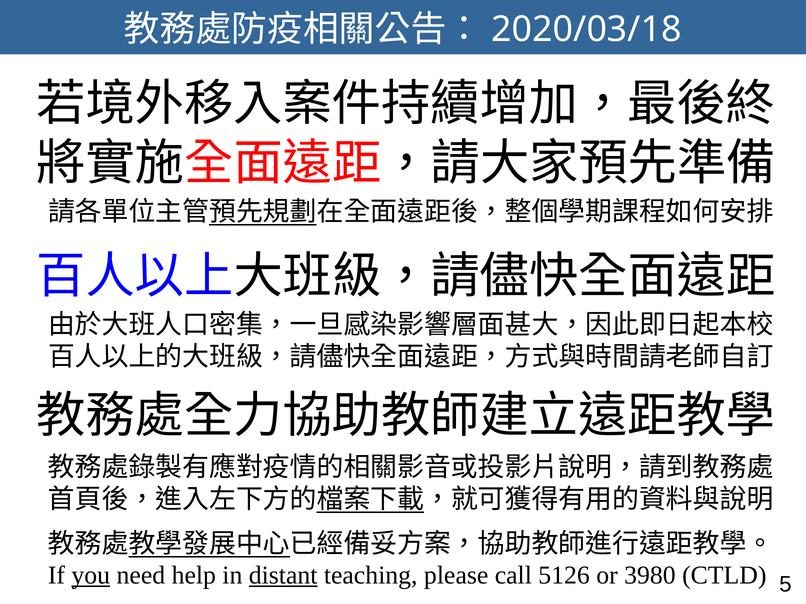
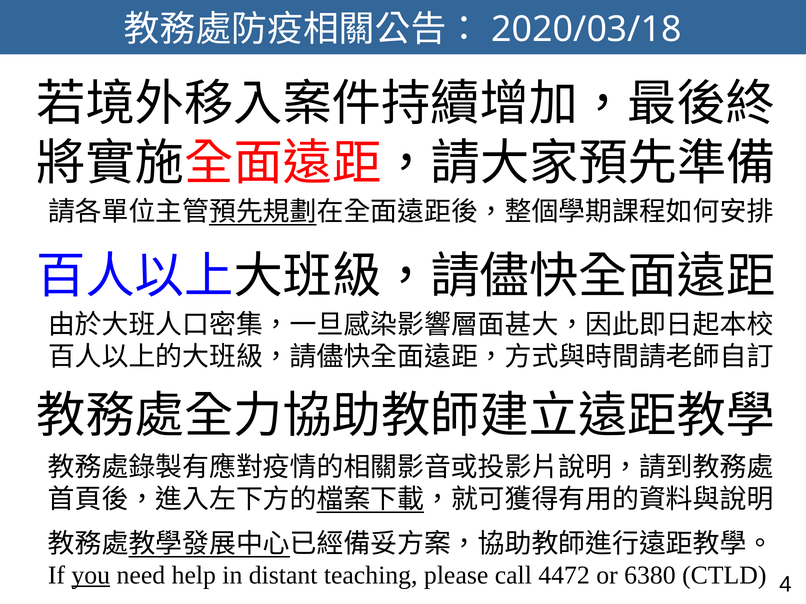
distant underline: present -> none (283, 576)
5126: 5126 -> 4472 (564, 576)
3980: 3980 -> 6380 (650, 576)
5: 5 -> 4 (785, 585)
